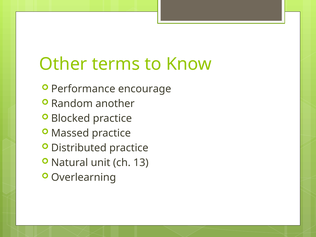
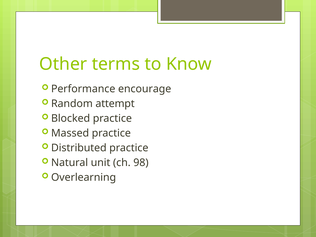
another: another -> attempt (115, 104)
13: 13 -> 98 (141, 163)
